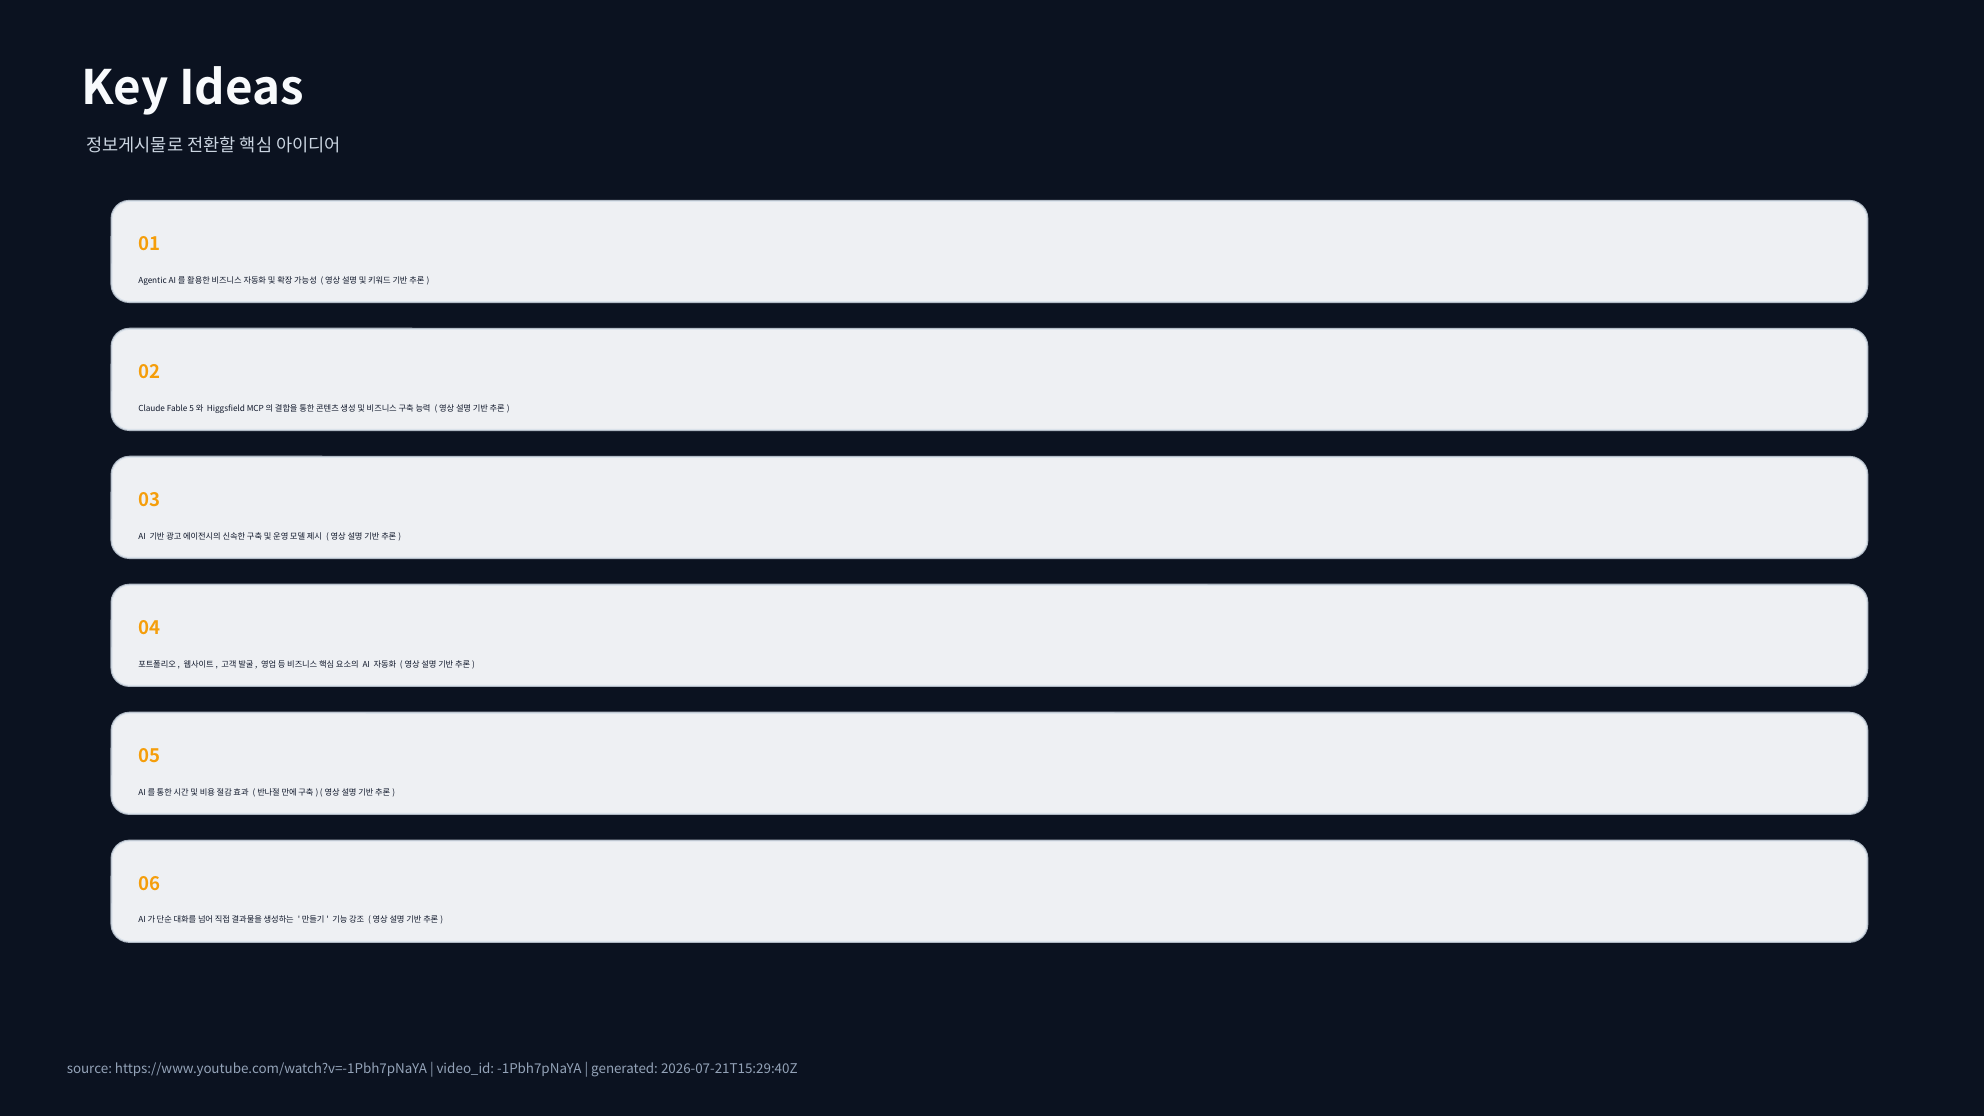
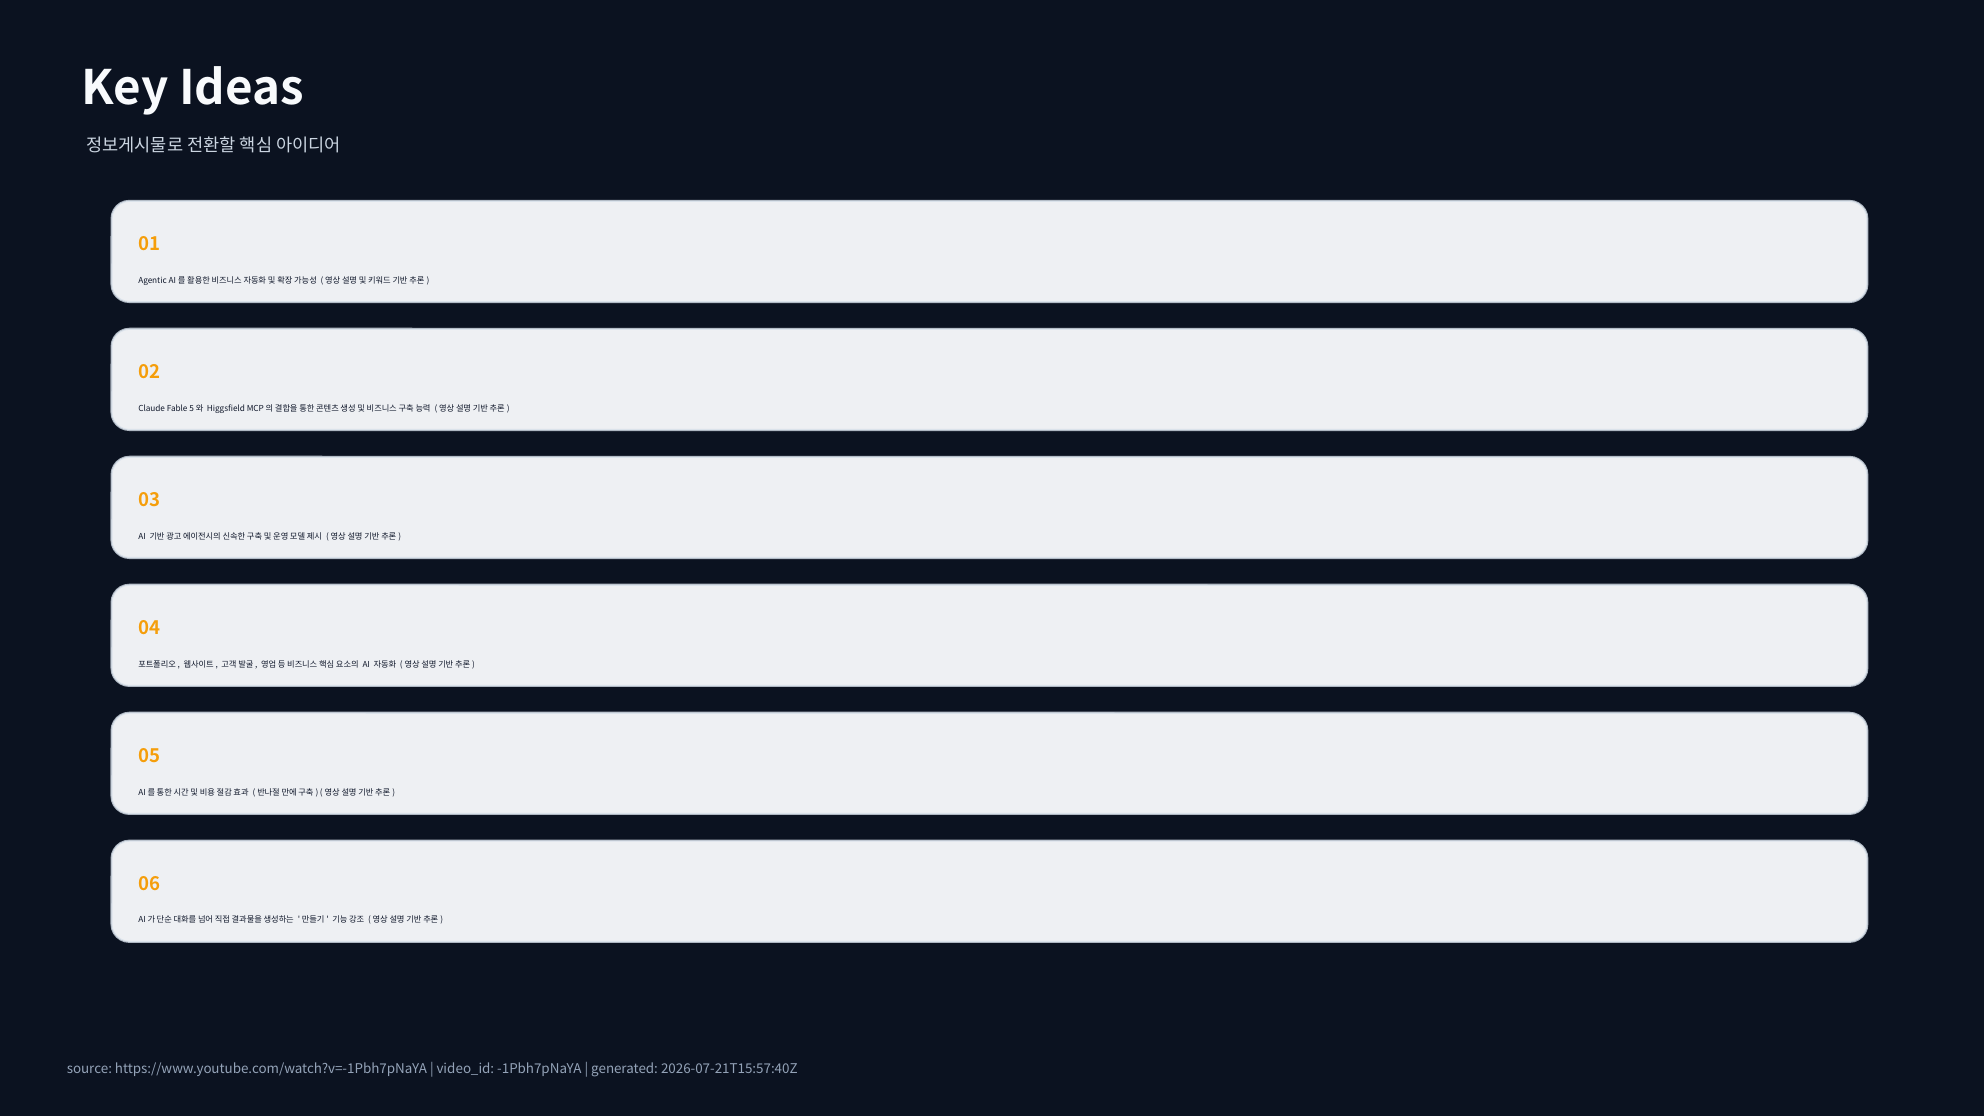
2026-07-21T15:29:40Z: 2026-07-21T15:29:40Z -> 2026-07-21T15:57:40Z (729, 1069)
